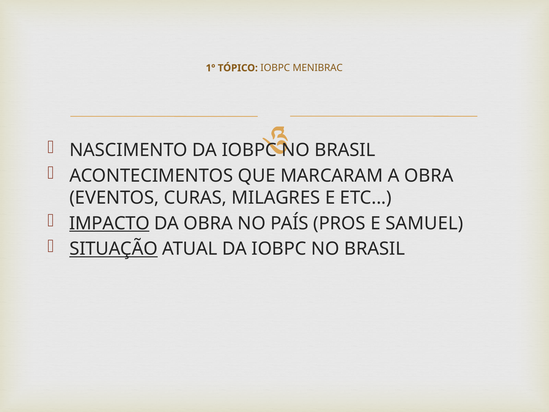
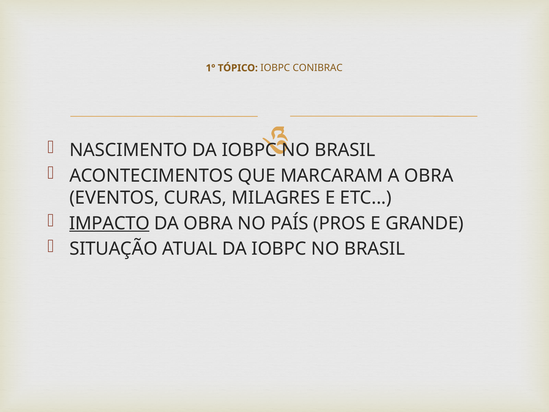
MENIBRAC: MENIBRAC -> CONIBRAC (318, 68)
SAMUEL: SAMUEL -> GRANDE (424, 223)
SITUAÇÃO underline: present -> none (114, 249)
